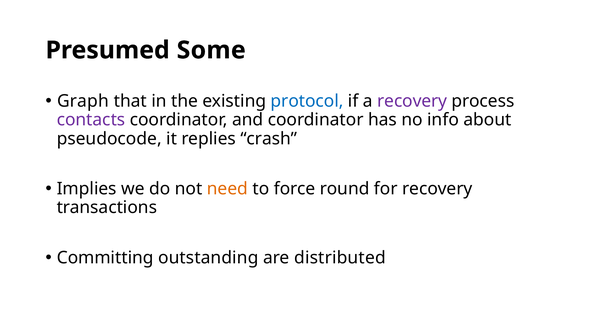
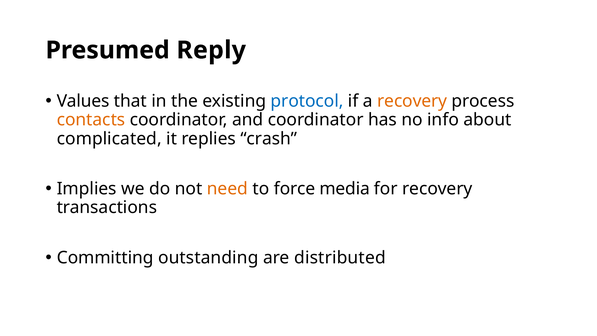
Some: Some -> Reply (211, 50)
Graph: Graph -> Values (83, 101)
recovery colour: purple -> orange (412, 101)
contacts colour: purple -> orange (91, 120)
pseudocode: pseudocode -> complicated (109, 139)
round: round -> media (345, 189)
